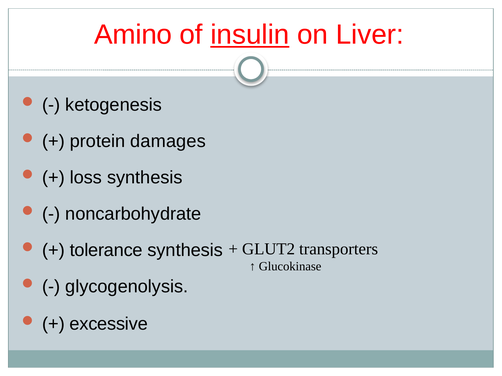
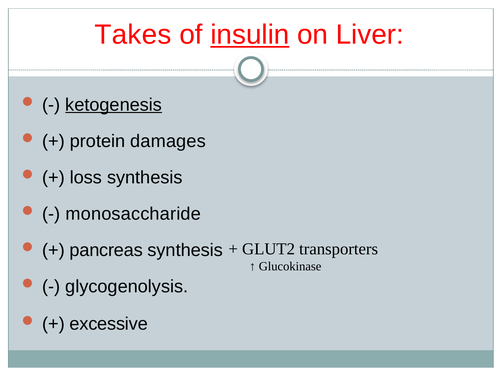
Amino: Amino -> Takes (133, 35)
ketogenesis underline: none -> present (114, 105)
noncarbohydrate: noncarbohydrate -> monosaccharide (133, 214)
tolerance: tolerance -> pancreas (106, 250)
